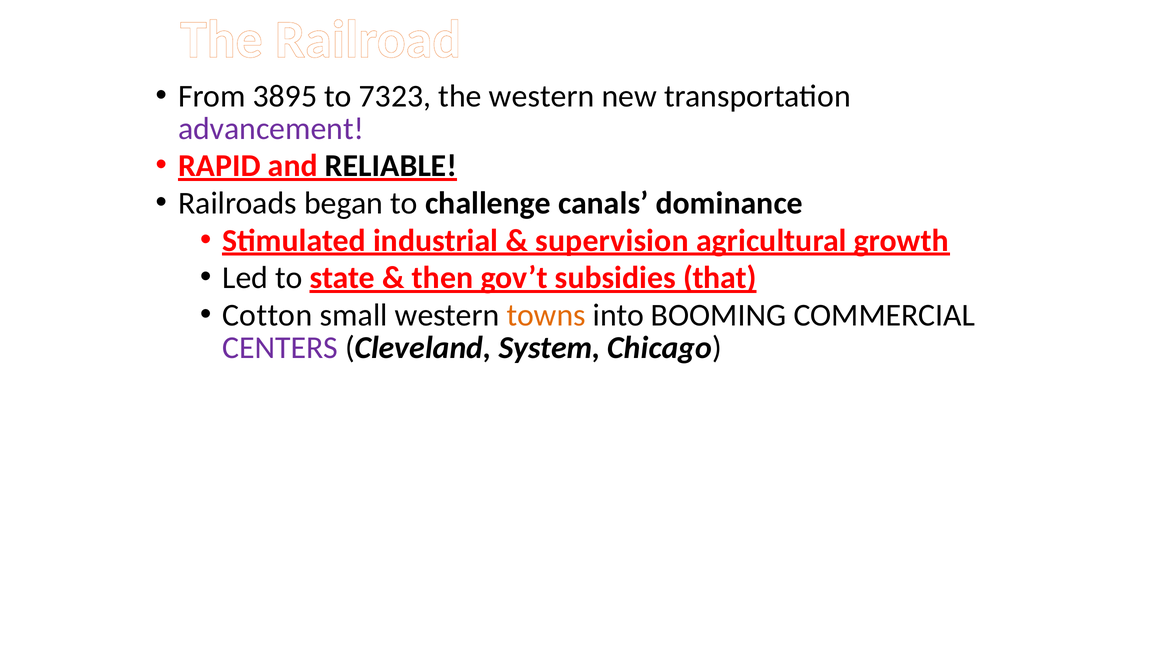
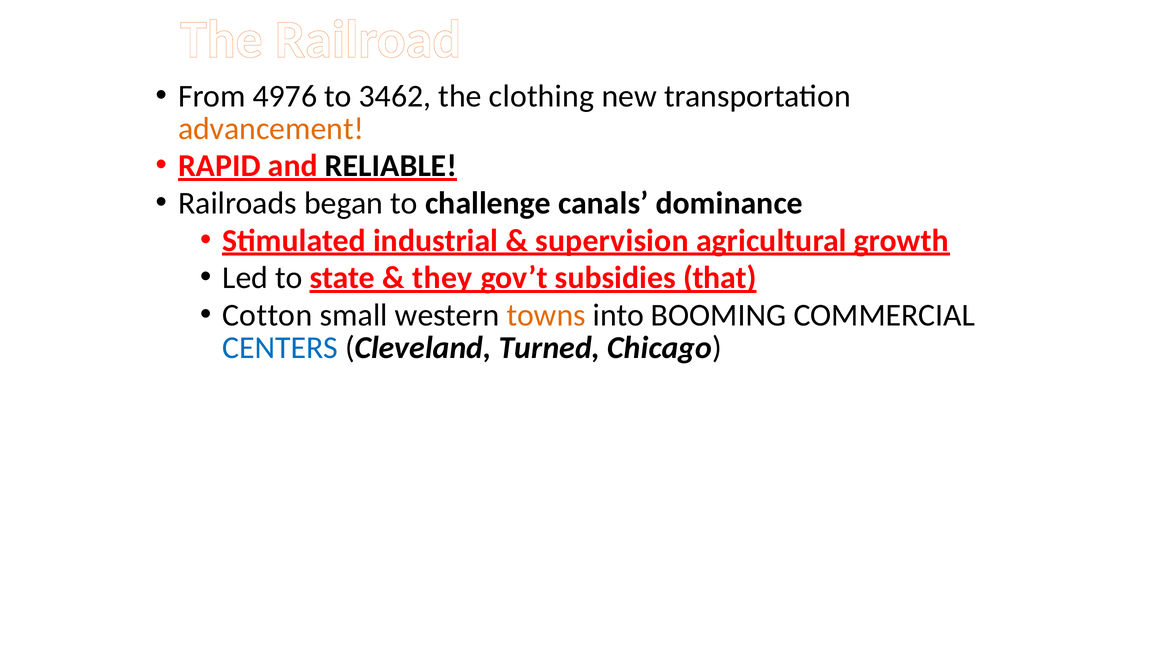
3895: 3895 -> 4976 (285, 96)
7323: 7323 -> 3462 (395, 96)
the western: western -> clothing (542, 96)
advancement colour: purple -> orange (271, 129)
then: then -> they (442, 278)
CENTERS colour: purple -> blue (280, 348)
System: System -> Turned (549, 348)
